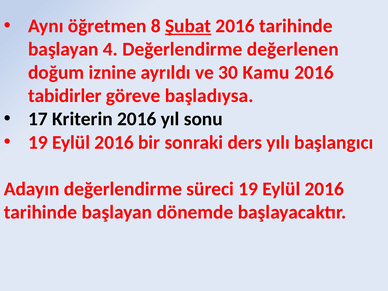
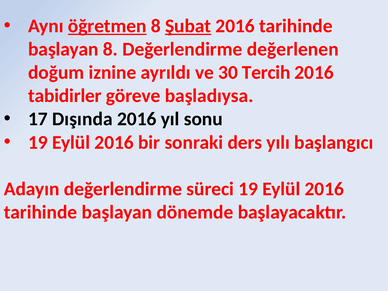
öğretmen underline: none -> present (107, 26)
başlayan 4: 4 -> 8 (110, 49)
Kamu: Kamu -> Tercih (266, 73)
Kriterin: Kriterin -> Dışında (82, 119)
